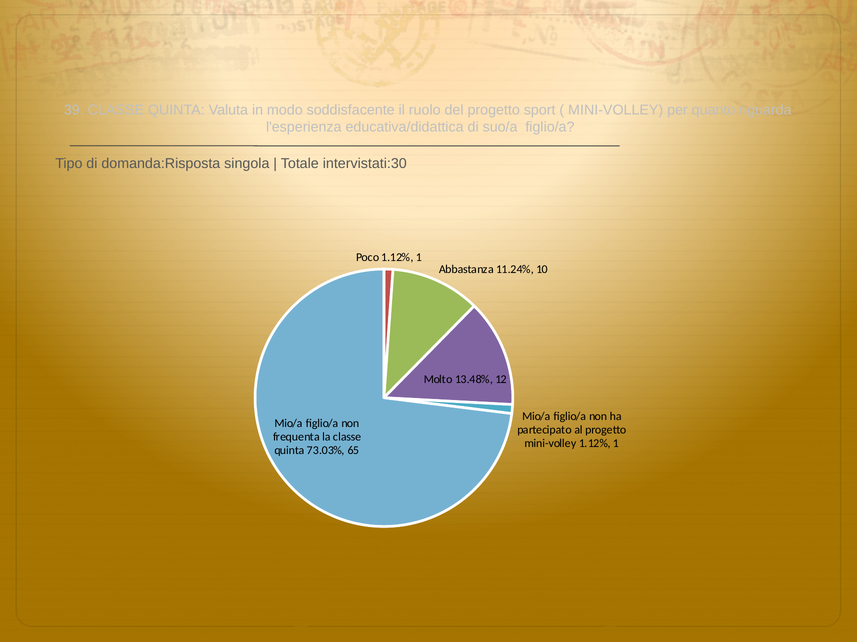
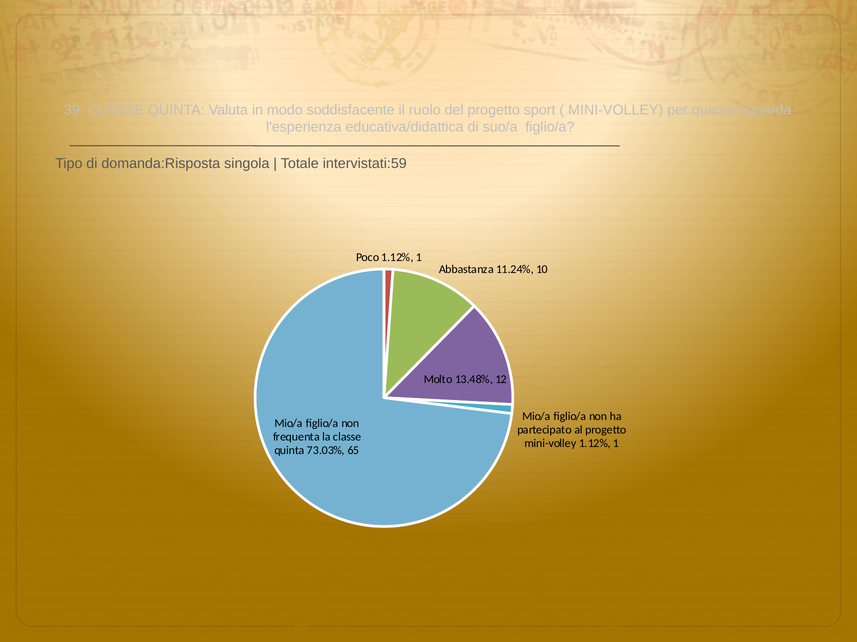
intervistati:30: intervistati:30 -> intervistati:59 (365, 164)
